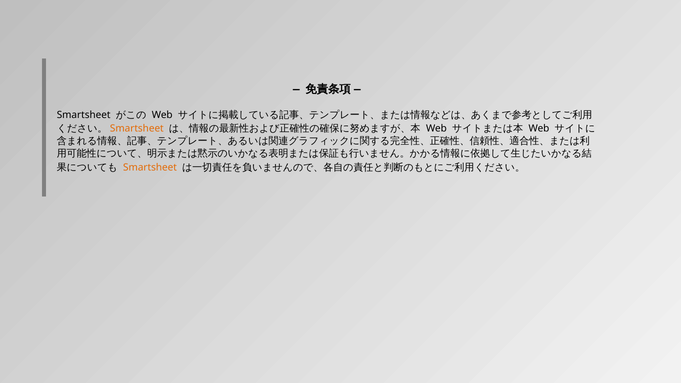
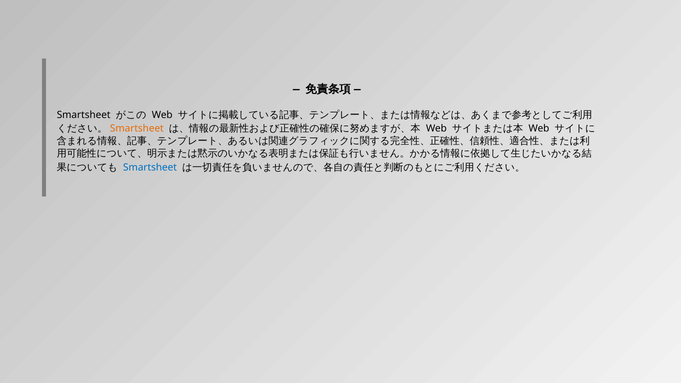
Smartsheet colour: orange -> blue (150, 167)
